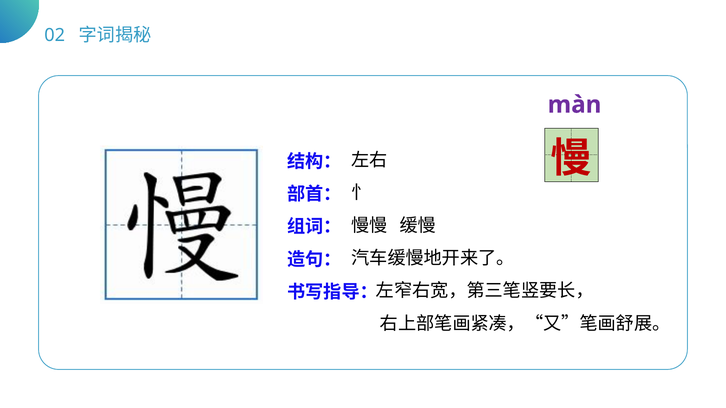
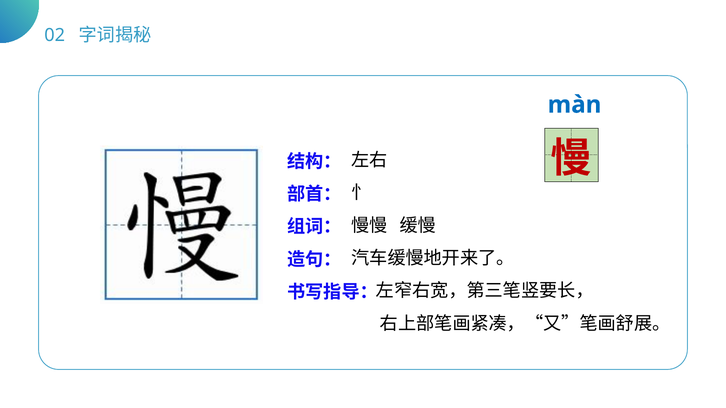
màn colour: purple -> blue (575, 105)
